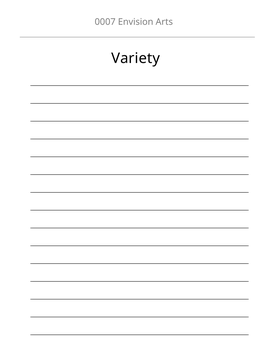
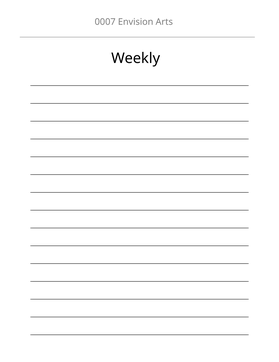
Variety: Variety -> Weekly (136, 58)
